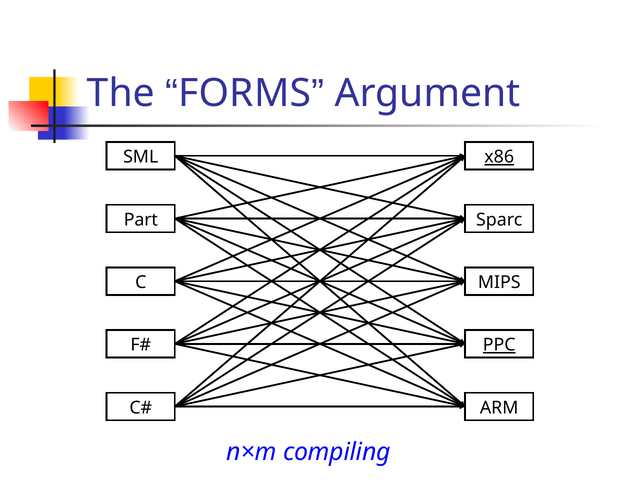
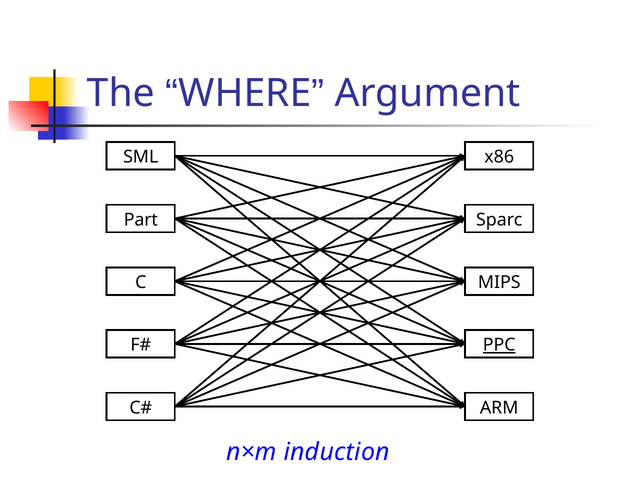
FORMS: FORMS -> WHERE (245, 93)
x86 underline: present -> none (499, 157)
compiling: compiling -> induction (337, 452)
